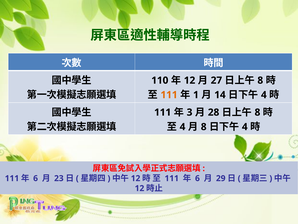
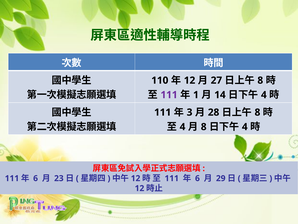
111 colour: orange -> purple (169, 95)
